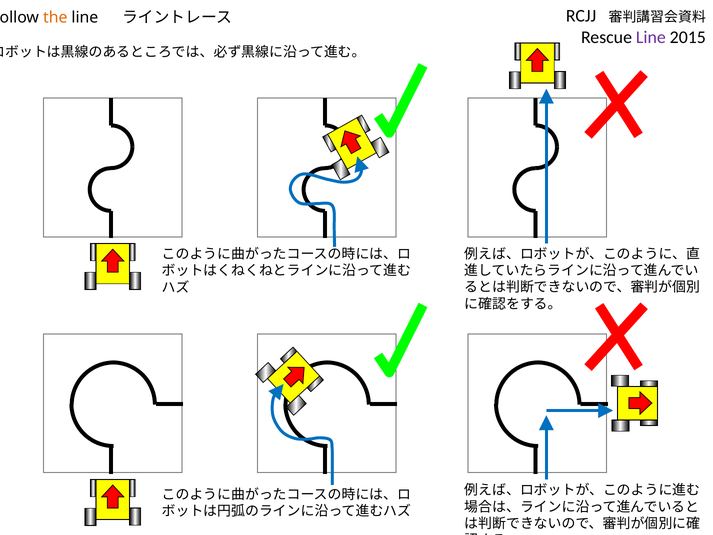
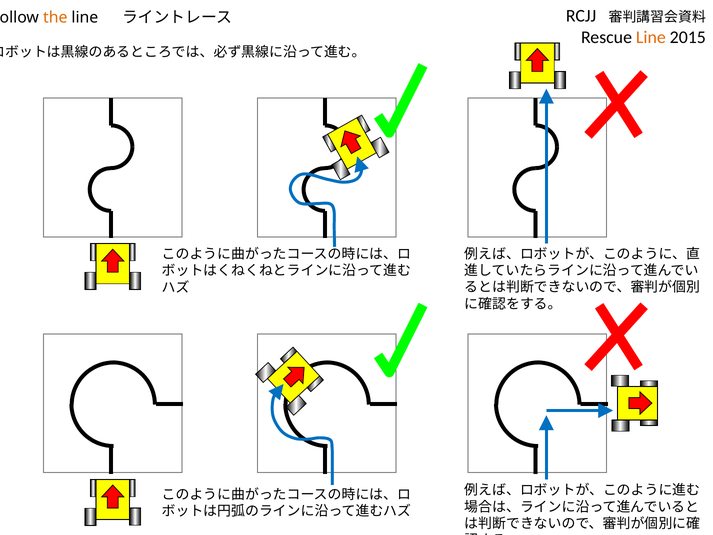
Line colour: purple -> orange (651, 37)
